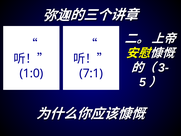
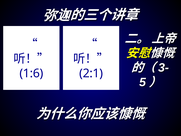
1:0: 1:0 -> 1:6 (31, 73)
7:1: 7:1 -> 2:1 (91, 73)
